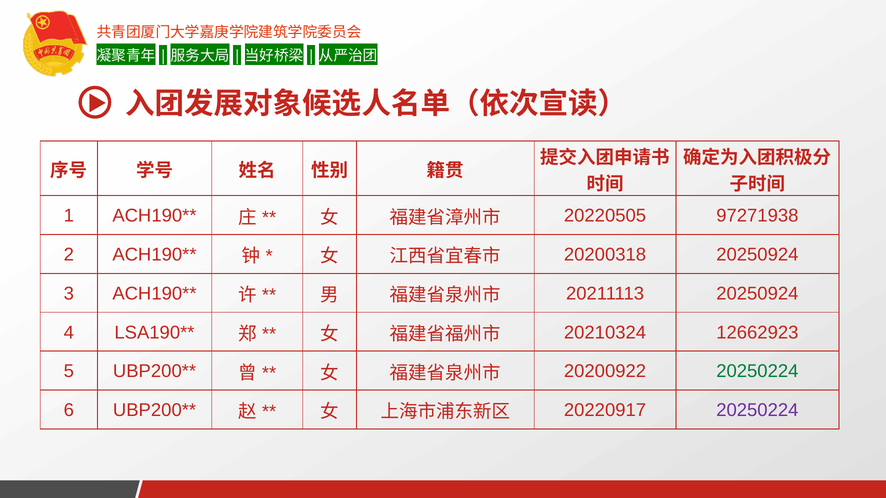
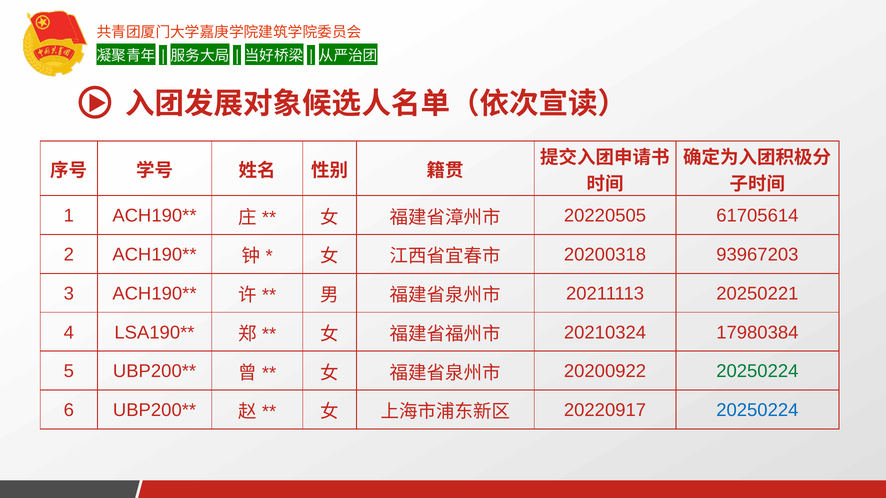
97271938: 97271938 -> 61705614 (757, 216)
20200318 20250924: 20250924 -> 93967203 (757, 255)
20211113 20250924: 20250924 -> 20250221 (757, 294)
12662923: 12662923 -> 17980384 (757, 333)
20250224 colour: purple -> blue (757, 410)
